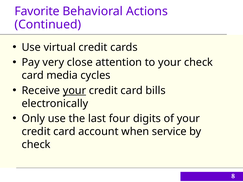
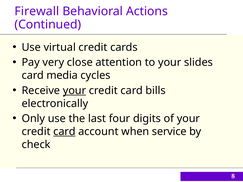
Favorite: Favorite -> Firewall (37, 11)
your check: check -> slides (199, 63)
card underline: none -> present (64, 132)
